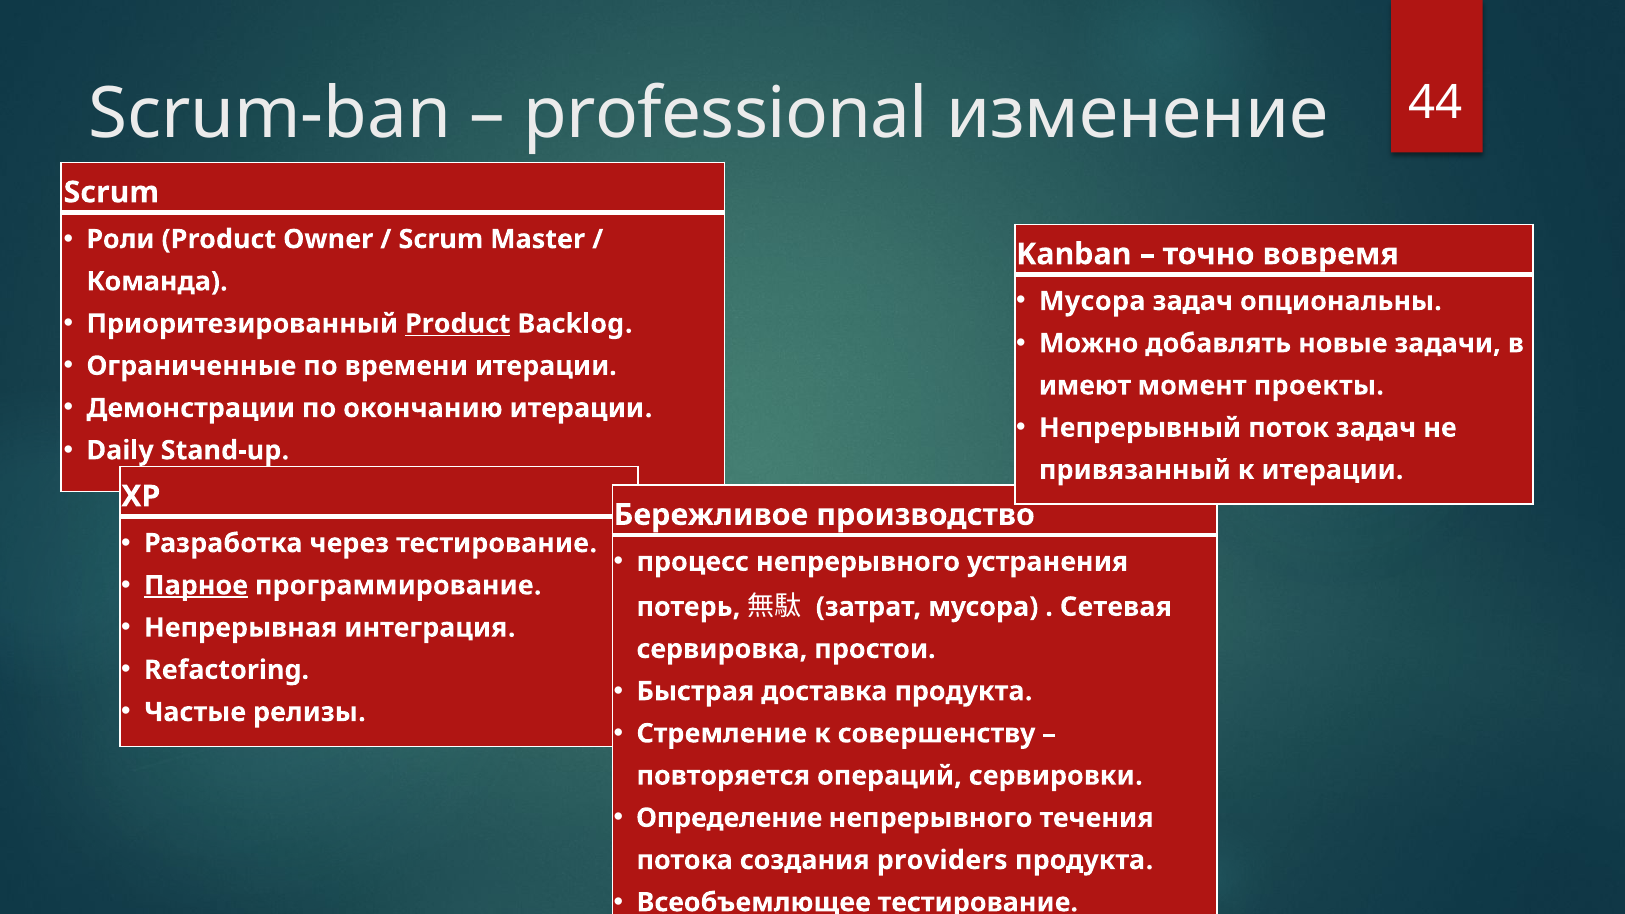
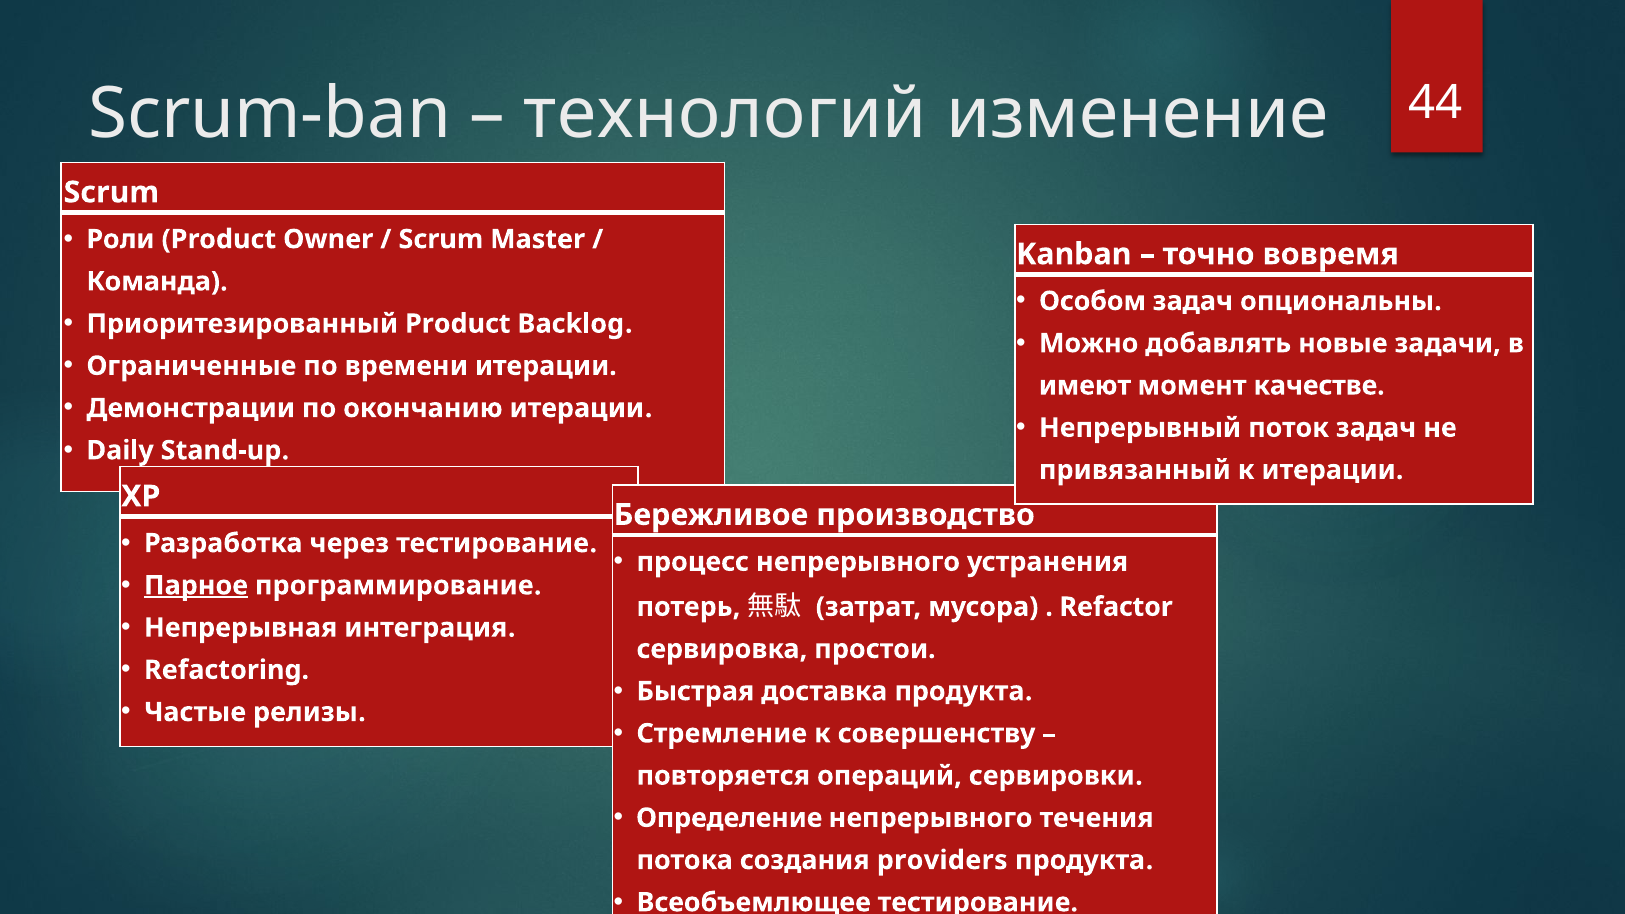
professional: professional -> технологий (725, 114)
Мусора: Мусора -> Особом (1092, 301)
Product underline: present -> none (458, 324)
проекты: проекты -> качестве (1319, 386)
Сетевая: Сетевая -> Refactor (1116, 607)
